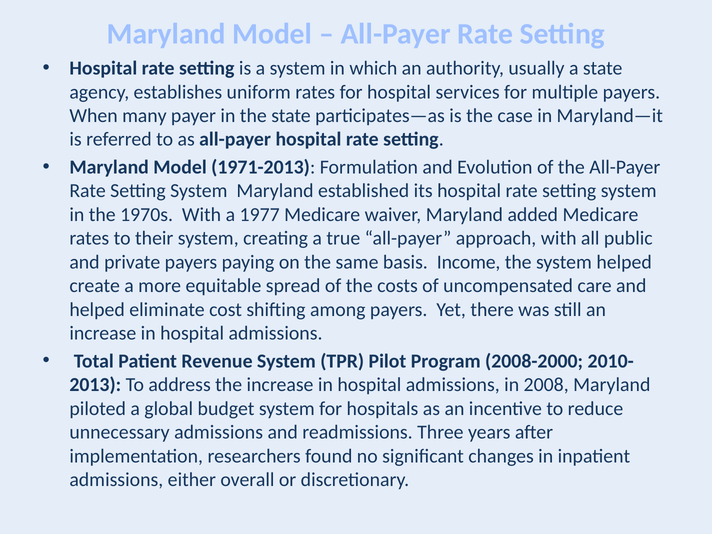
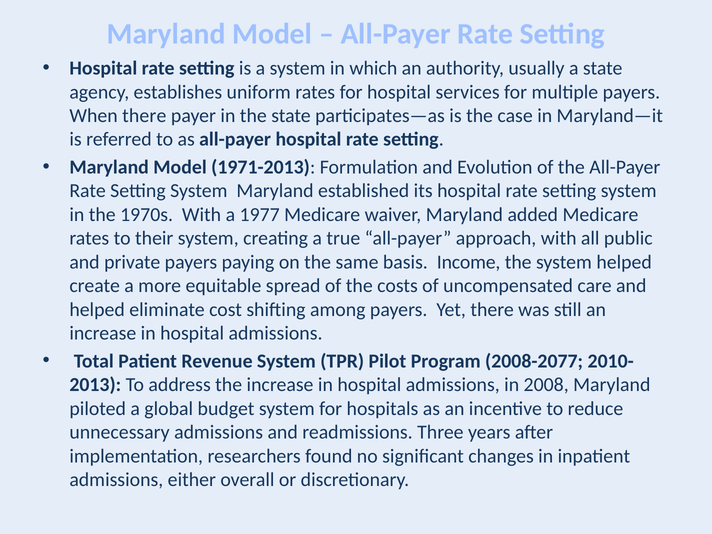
When many: many -> there (144, 116)
2008-2000: 2008-2000 -> 2008-2077 (534, 361)
